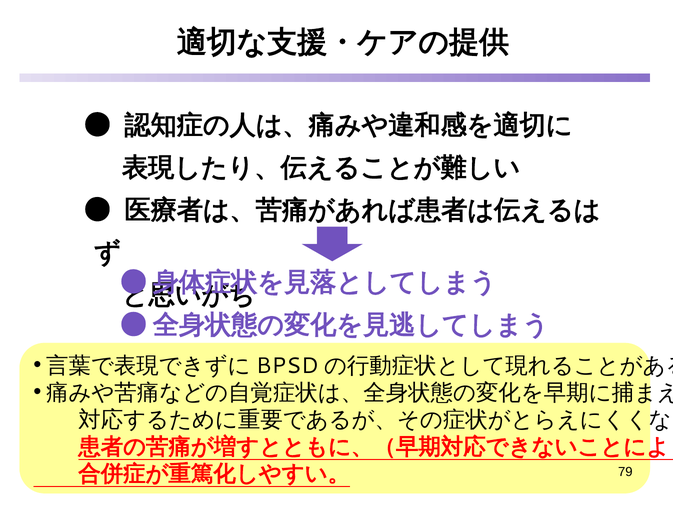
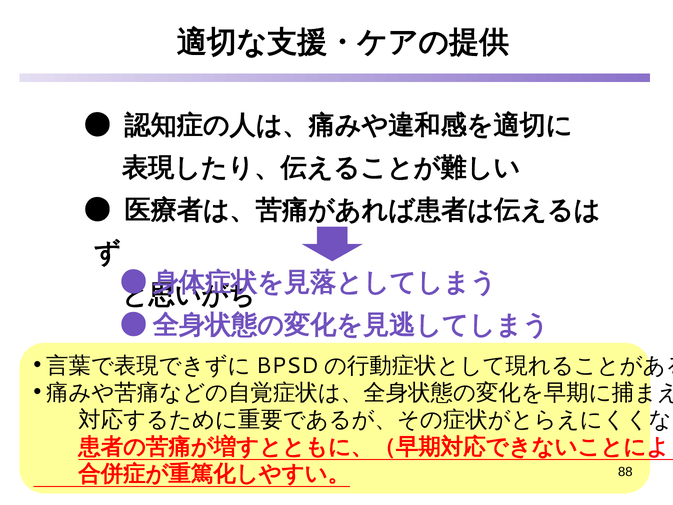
79: 79 -> 88 (625, 472)
